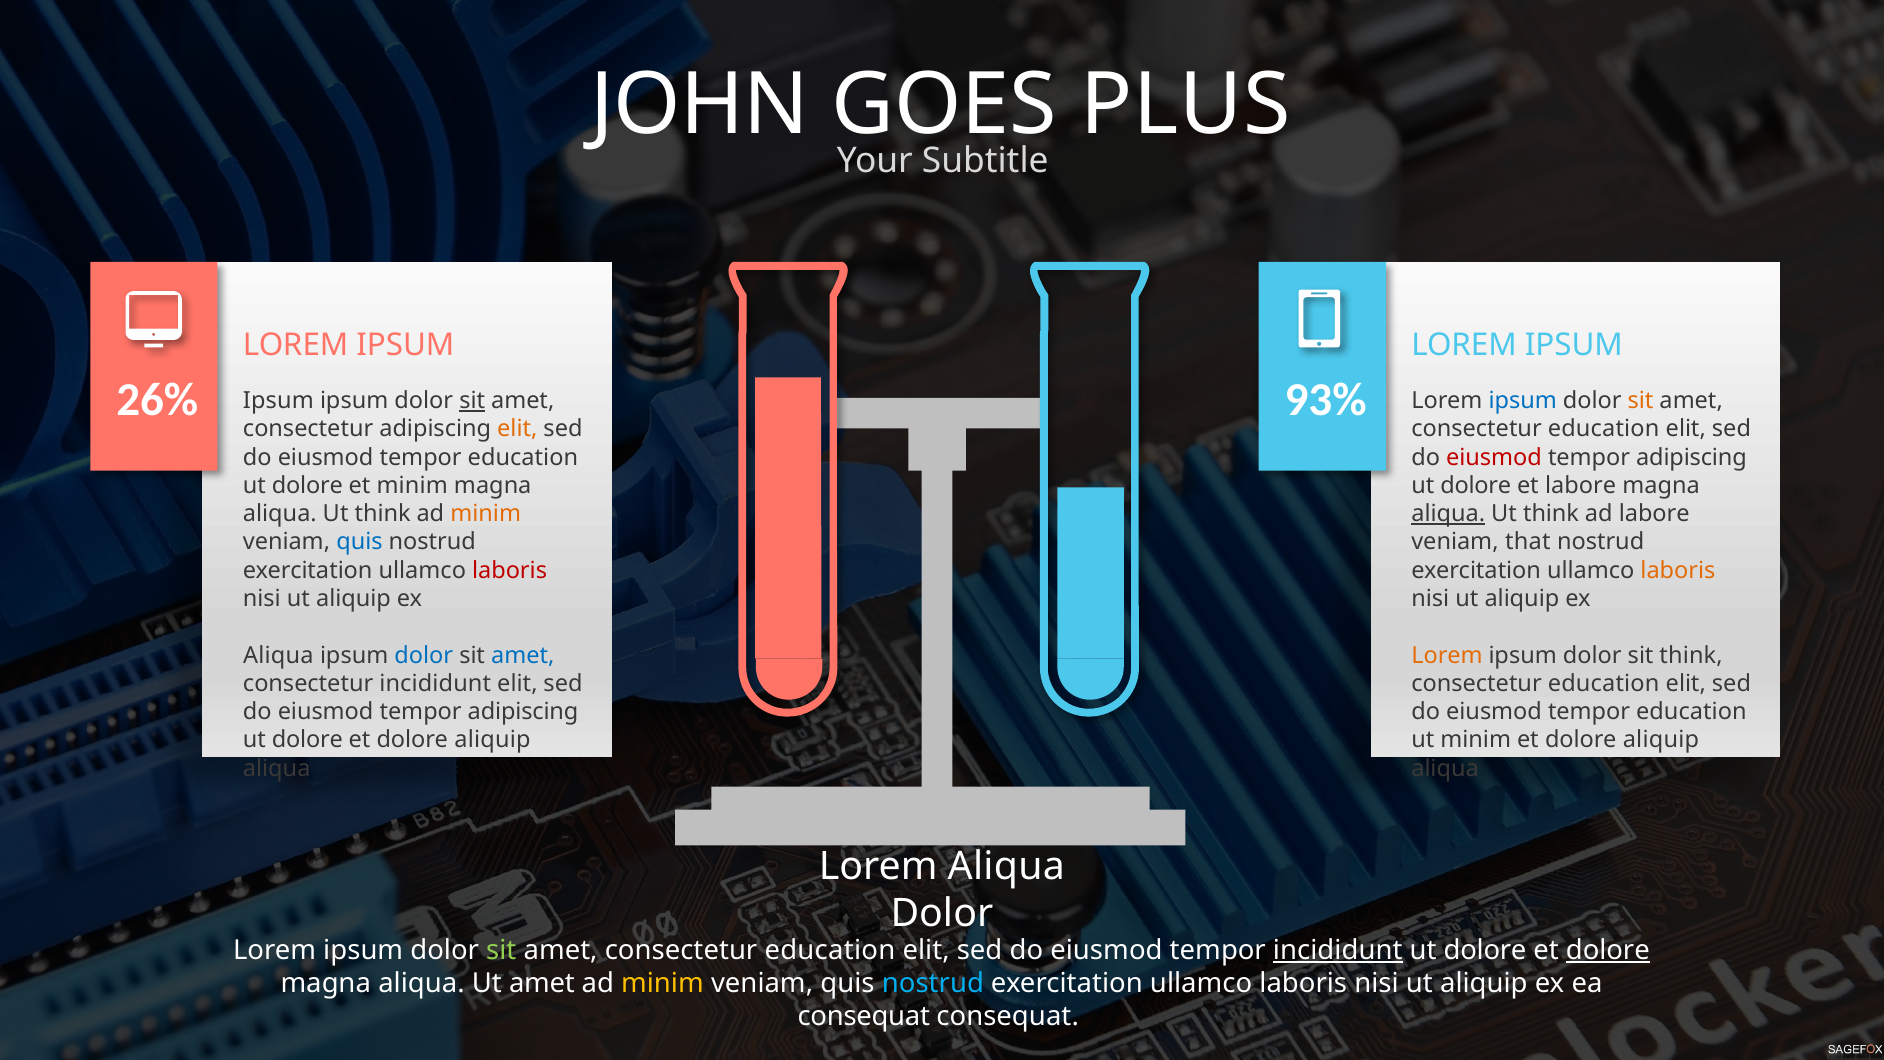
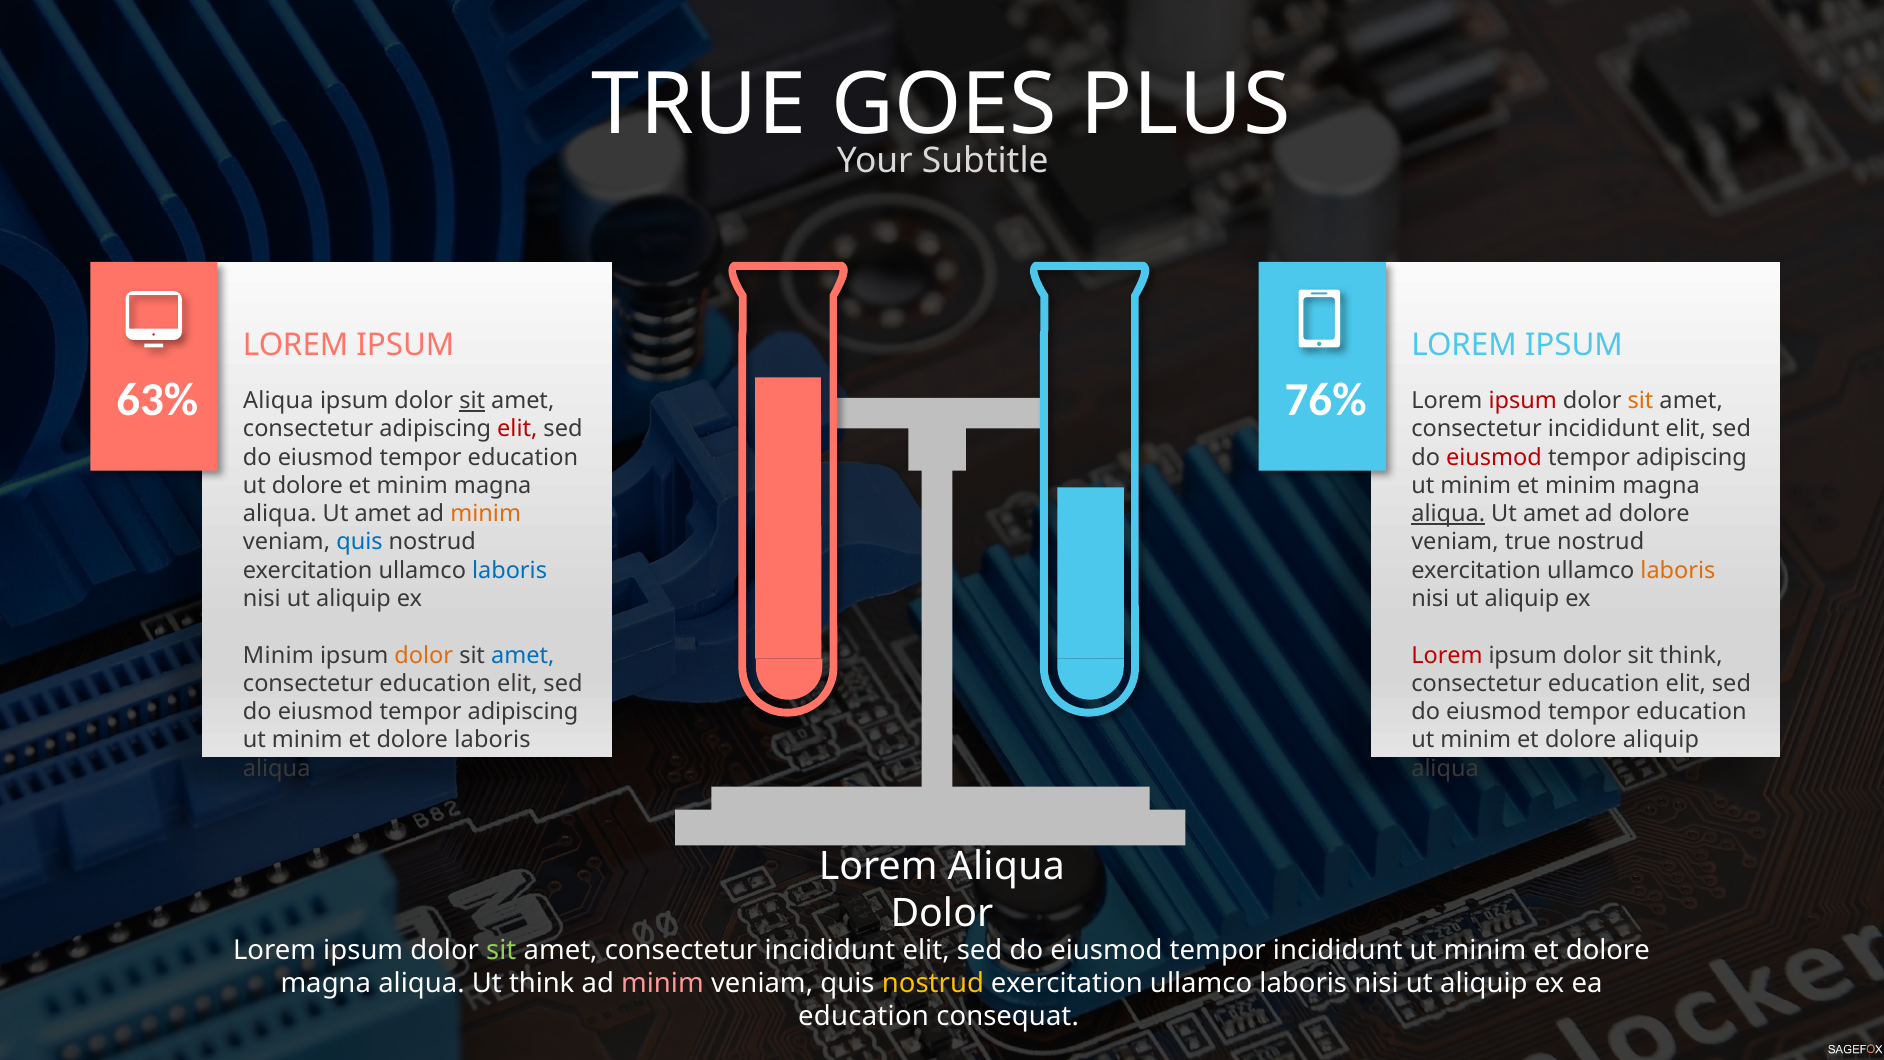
JOHN: JOHN -> TRUE (699, 105)
26%: 26% -> 63% (157, 400)
93%: 93% -> 76% (1326, 400)
Ipsum: Ipsum -> Aliqua (278, 401)
ipsum colour: blue -> red (1523, 401)
elit colour: orange -> red (517, 429)
education: education -> incididunt (1604, 429)
dolore: dolore -> minim (1476, 486)
labore: labore -> minim (1581, 486)
think: think -> amet (383, 514)
think: think -> amet (1551, 514)
ad labore: labore -> dolore (1654, 514)
veniam that: that -> true (1528, 542)
laboris colour: red -> blue (510, 570)
Aliqua: Aliqua -> Minim (278, 655)
dolor colour: blue -> orange (424, 655)
Lorem colour: orange -> red (1447, 655)
incididunt: incididunt -> education (435, 683)
dolore: dolore -> minim (307, 740)
aliquip: aliquip -> laboris (492, 740)
education: education -> incididunt (830, 950)
incididunt underline: present -> none (1338, 950)
dolore: dolore -> minim (1485, 950)
dolore underline: present -> none (1608, 950)
Ut amet: amet -> think (542, 983)
minim colour: yellow -> pink (662, 983)
nostrud colour: light blue -> yellow (933, 983)
consequat: consequat -> education (864, 1016)
